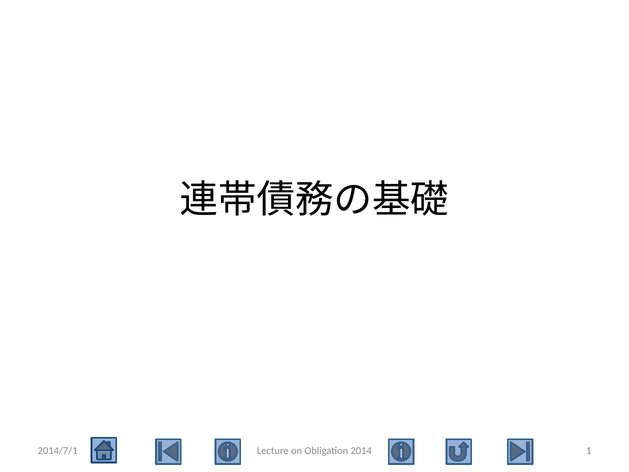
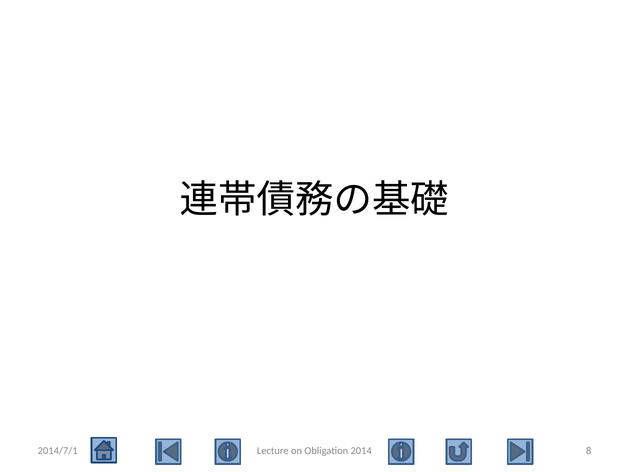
1: 1 -> 8 (589, 450)
